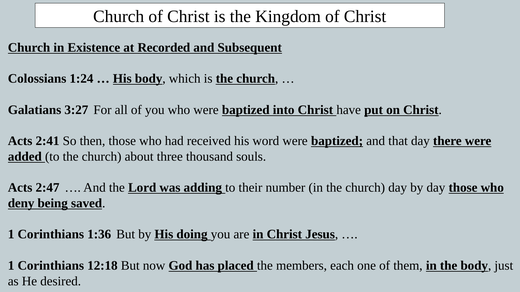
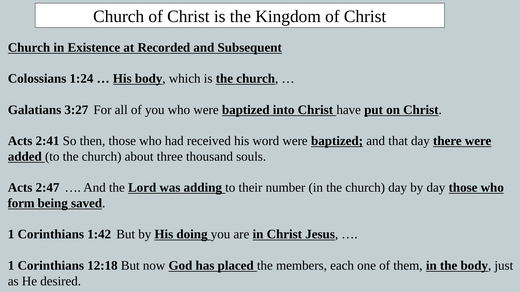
deny: deny -> form (21, 204)
1:36: 1:36 -> 1:42 (99, 235)
